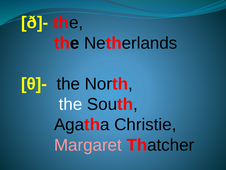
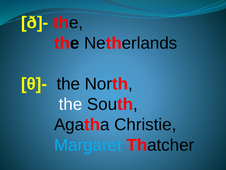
Margaret colour: pink -> light blue (88, 145)
